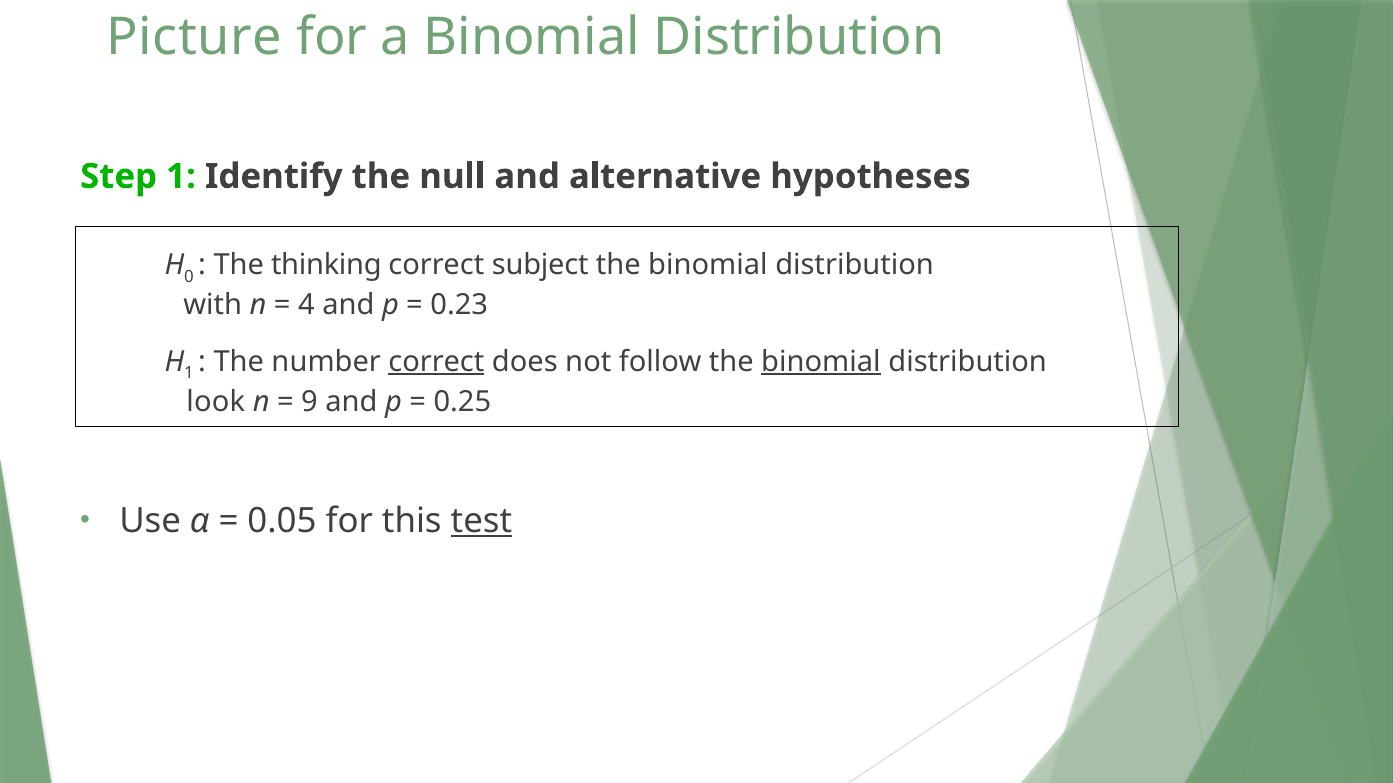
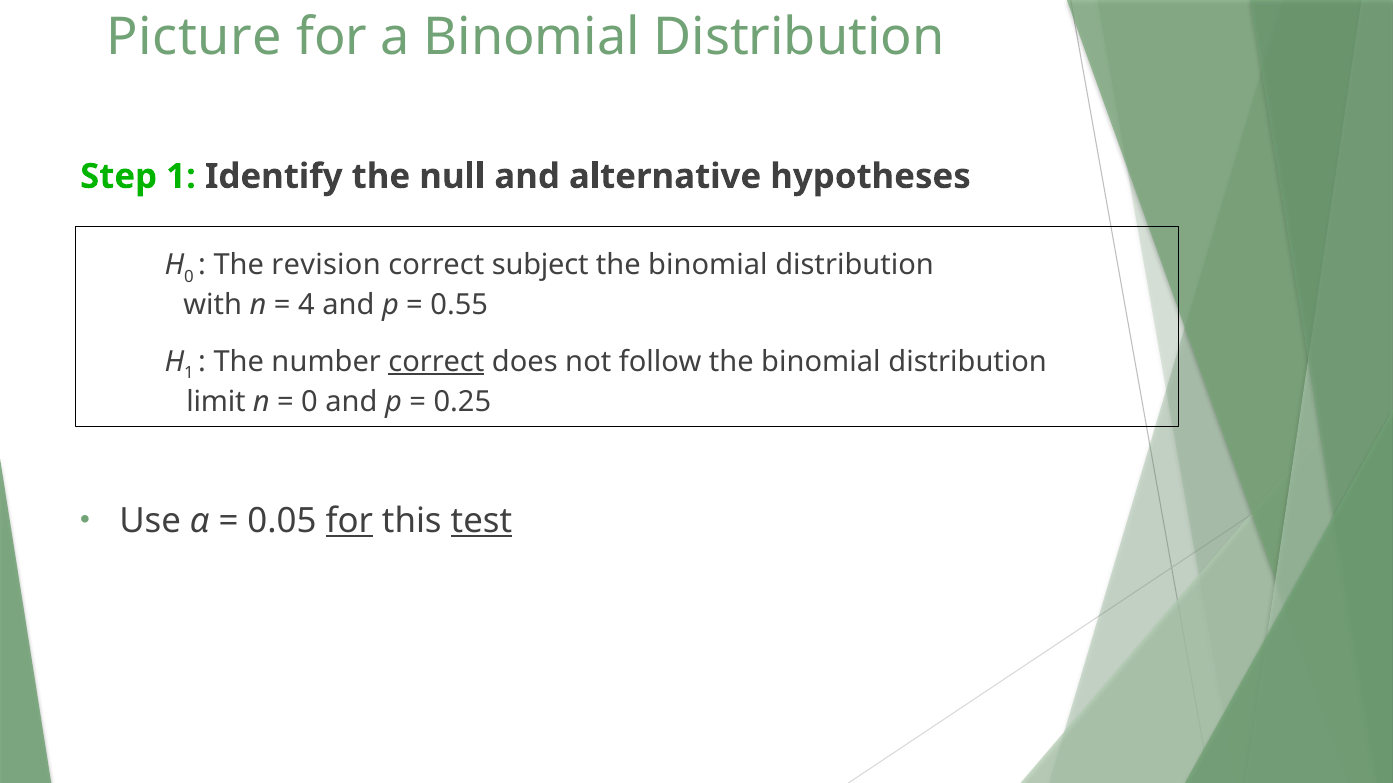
thinking: thinking -> revision (326, 266)
0.23: 0.23 -> 0.55 (459, 305)
binomial underline: present -> none (821, 362)
look: look -> limit (216, 402)
9: 9 -> 0 (310, 402)
for underline: none -> present (349, 522)
